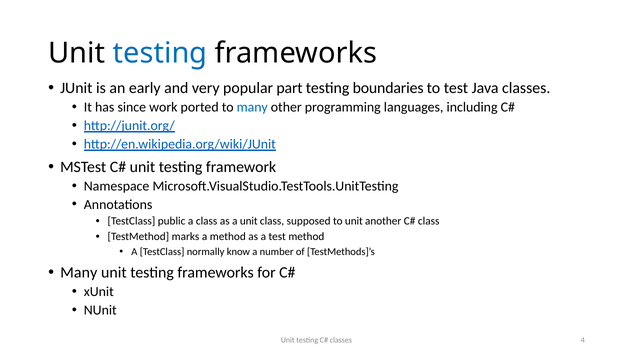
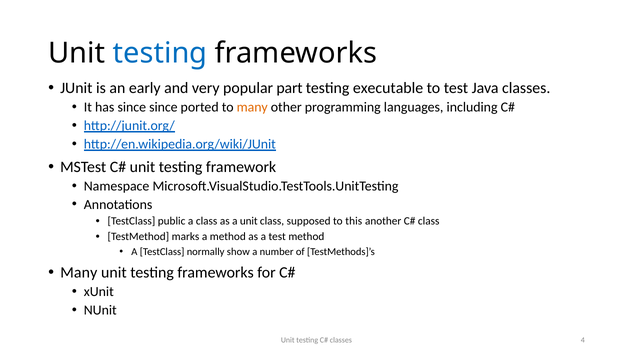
boundaries: boundaries -> executable (388, 88)
since work: work -> since (163, 107)
many colour: blue -> orange (252, 107)
to unit: unit -> this (354, 221)
know: know -> show (238, 252)
